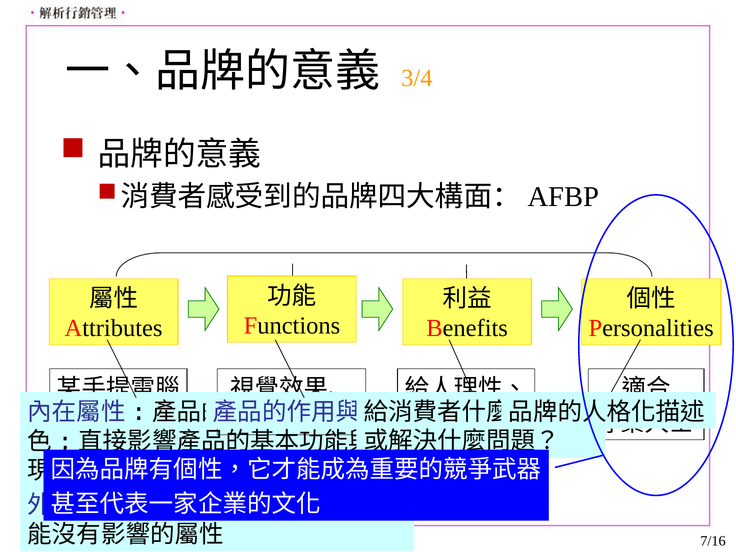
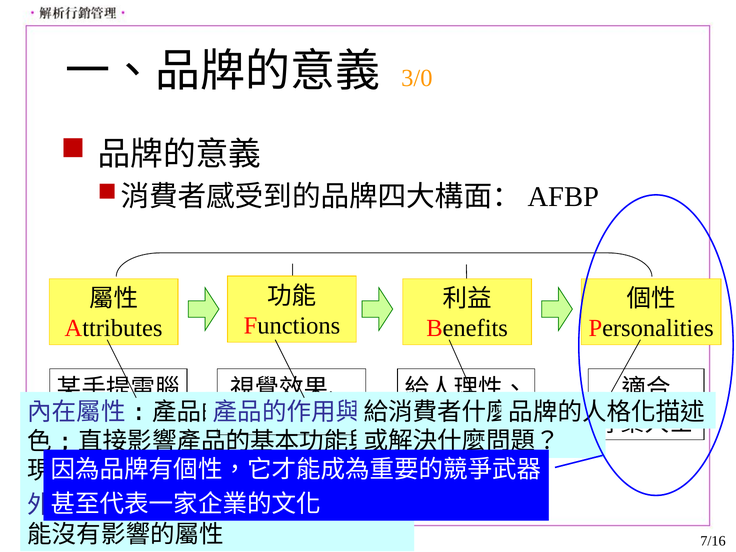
3/4: 3/4 -> 3/0 (417, 78)
